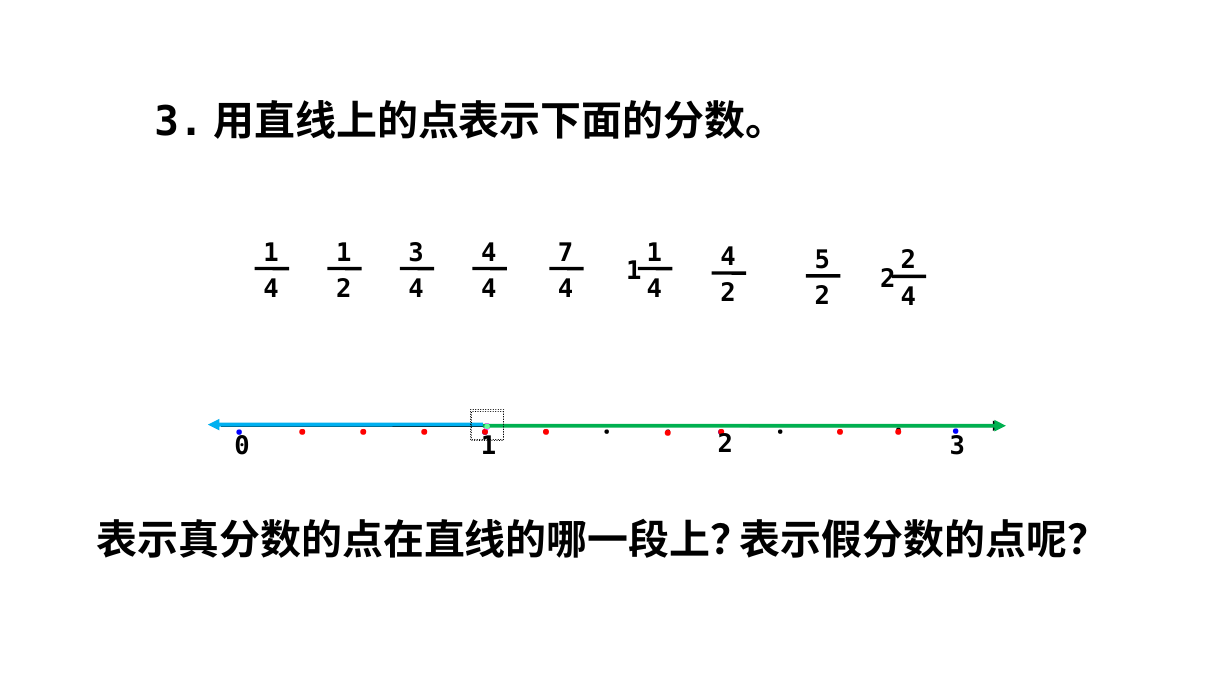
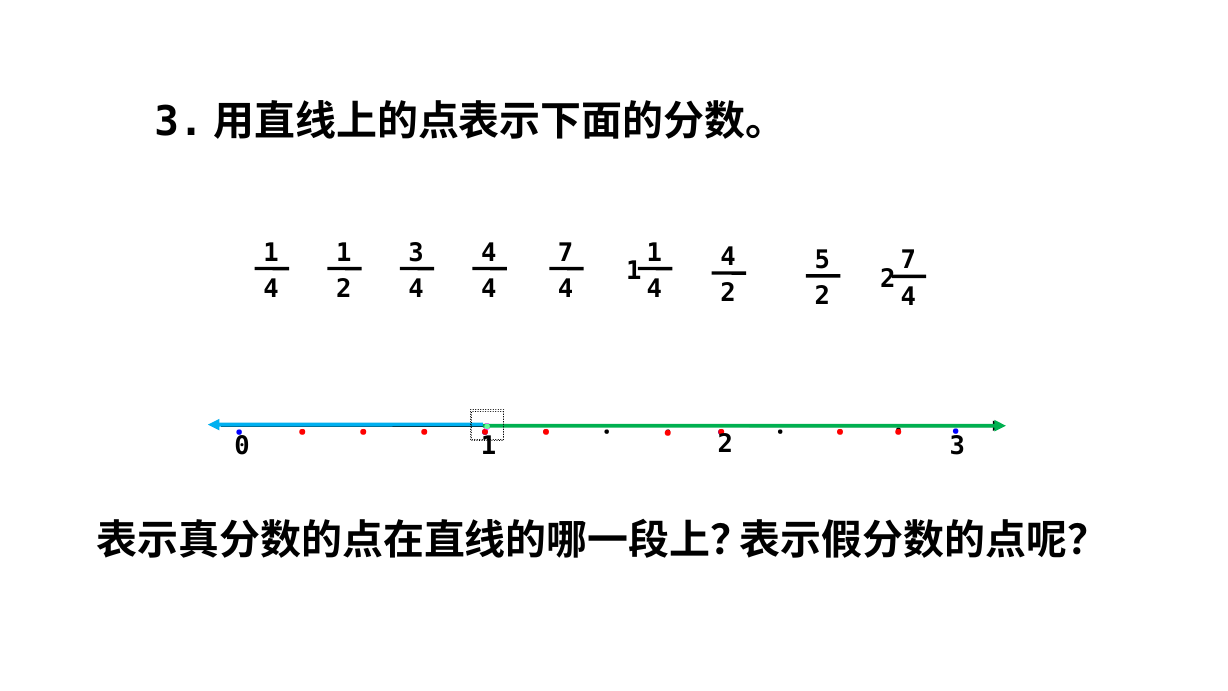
2: 2 -> 7 (908, 260)
